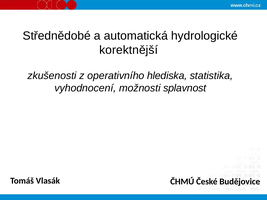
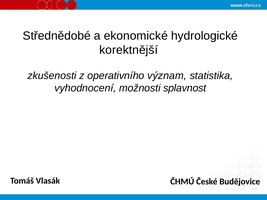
automatická: automatická -> ekonomické (136, 36)
hlediska: hlediska -> význam (167, 76)
